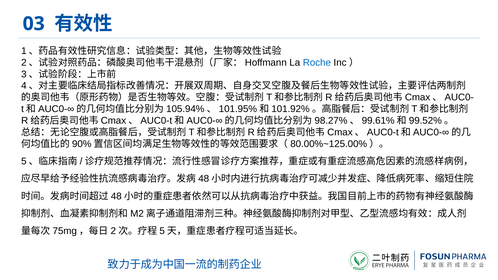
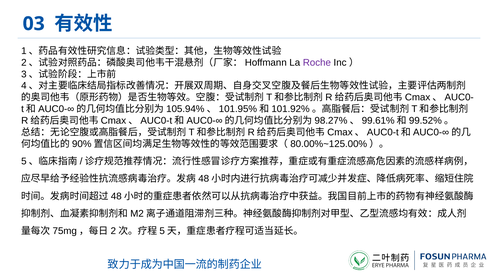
Roche colour: blue -> purple (317, 63)
